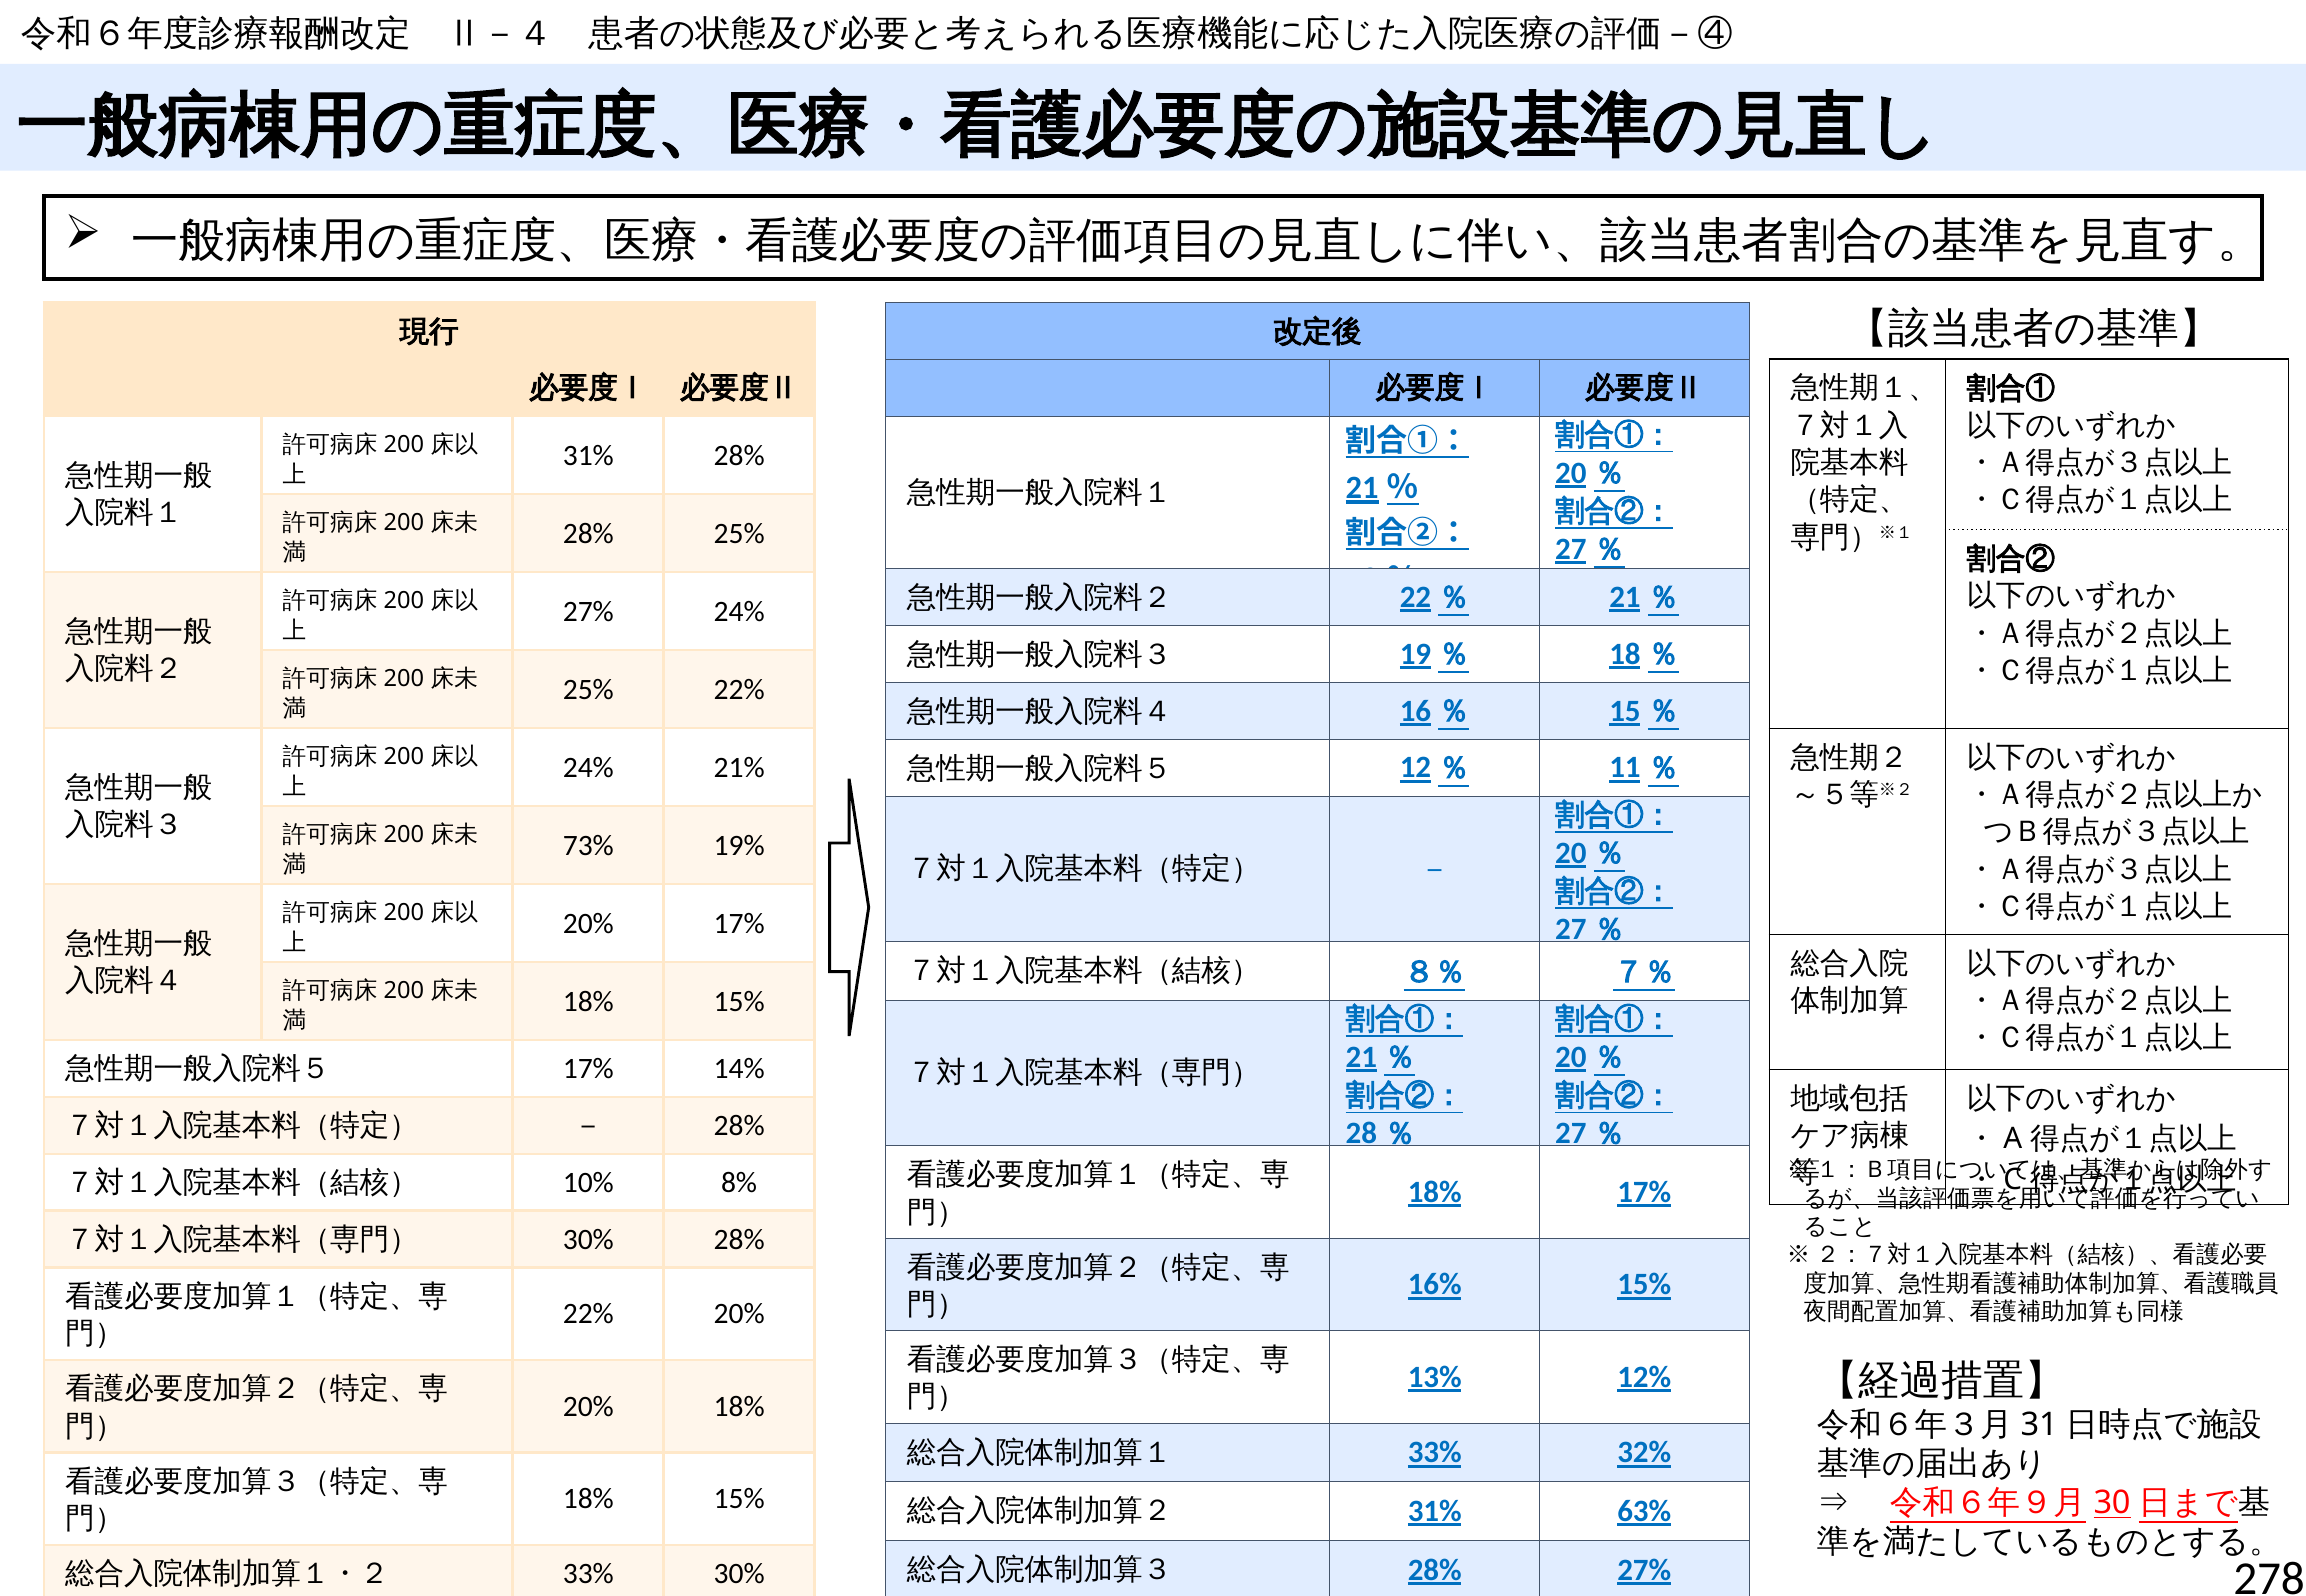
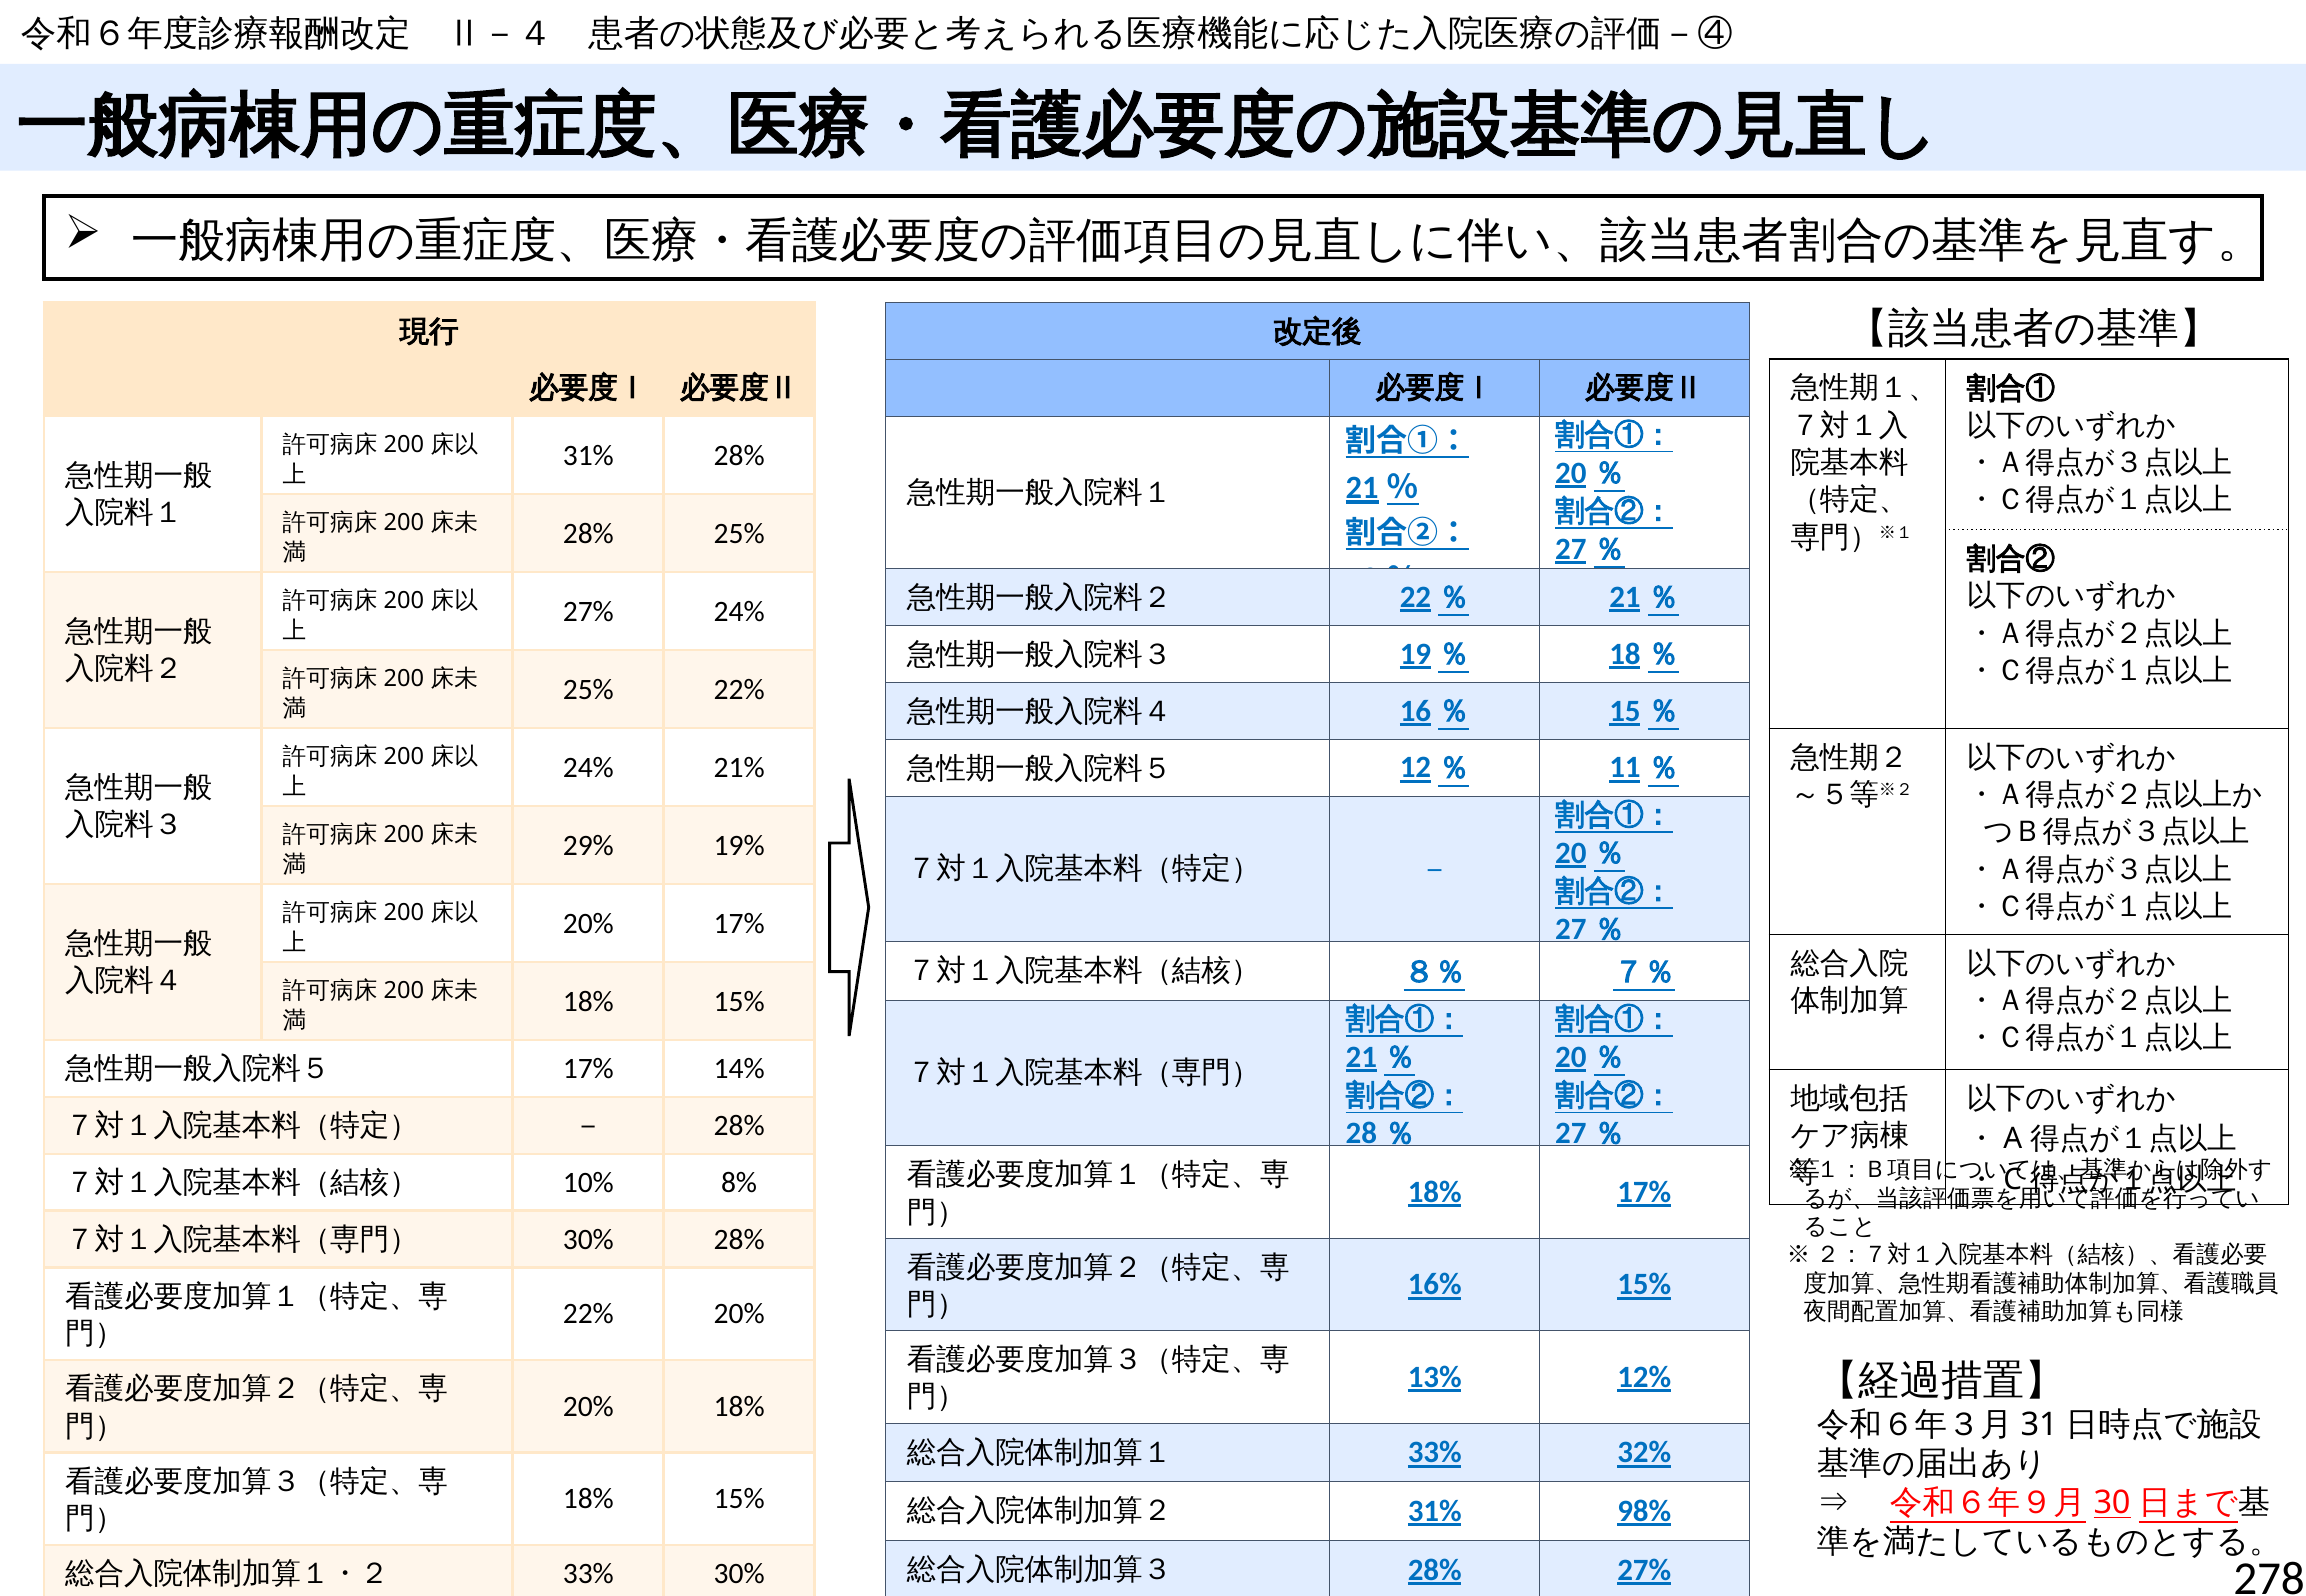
73%: 73% -> 29% (588, 846)
63%: 63% -> 98% (1644, 1512)
